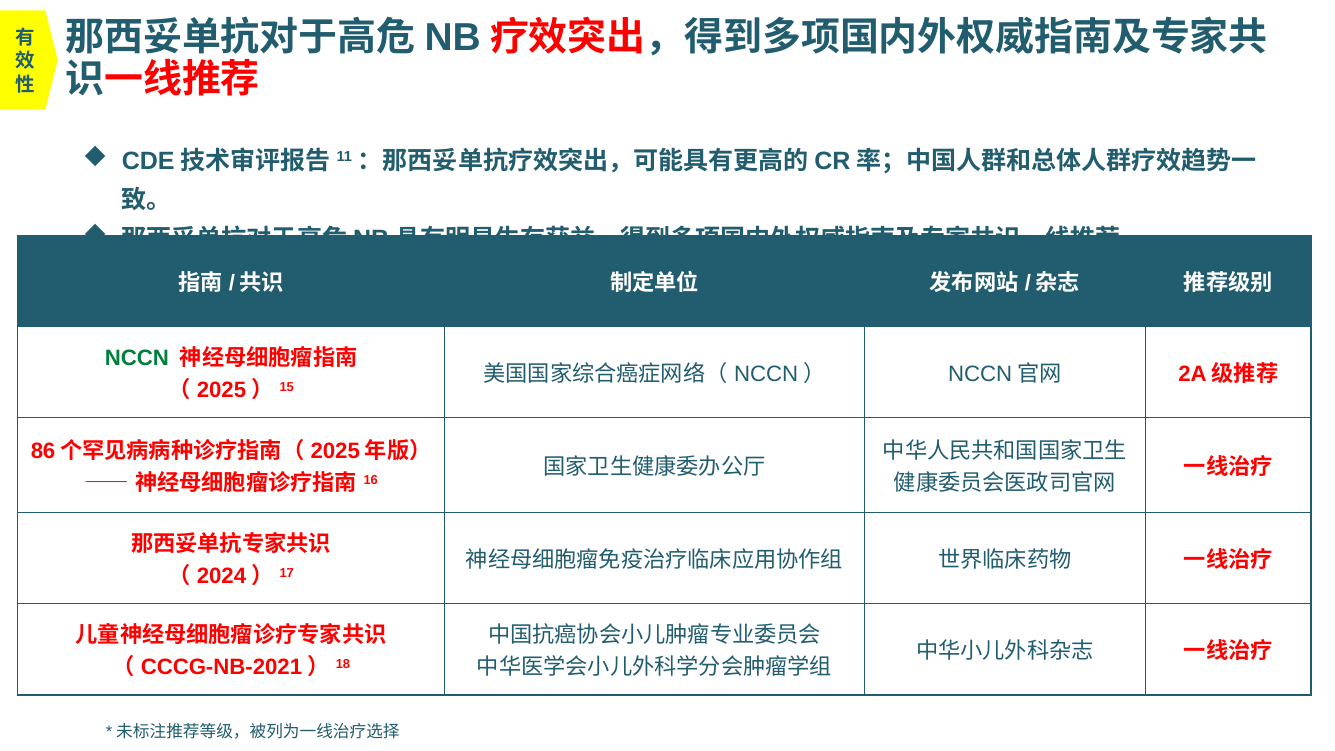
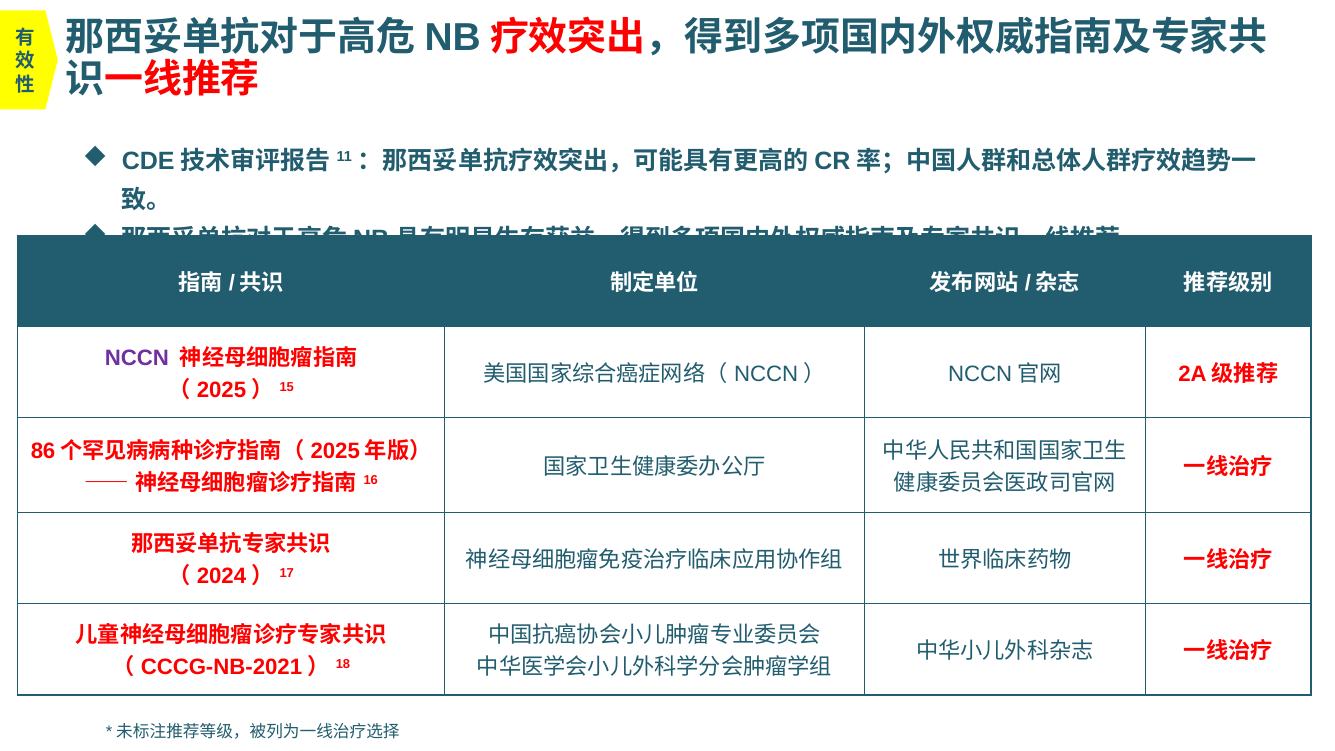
NCCN colour: green -> purple (137, 358)
